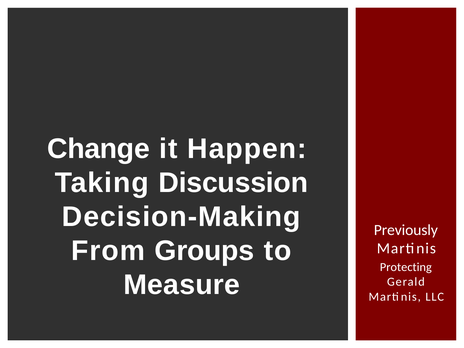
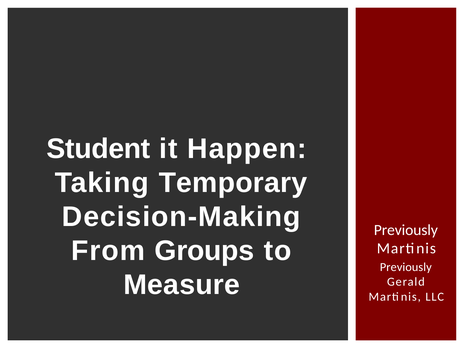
Change: Change -> Student (98, 149)
Discussion: Discussion -> Temporary (233, 183)
Protecting: Protecting -> Previously (406, 267)
